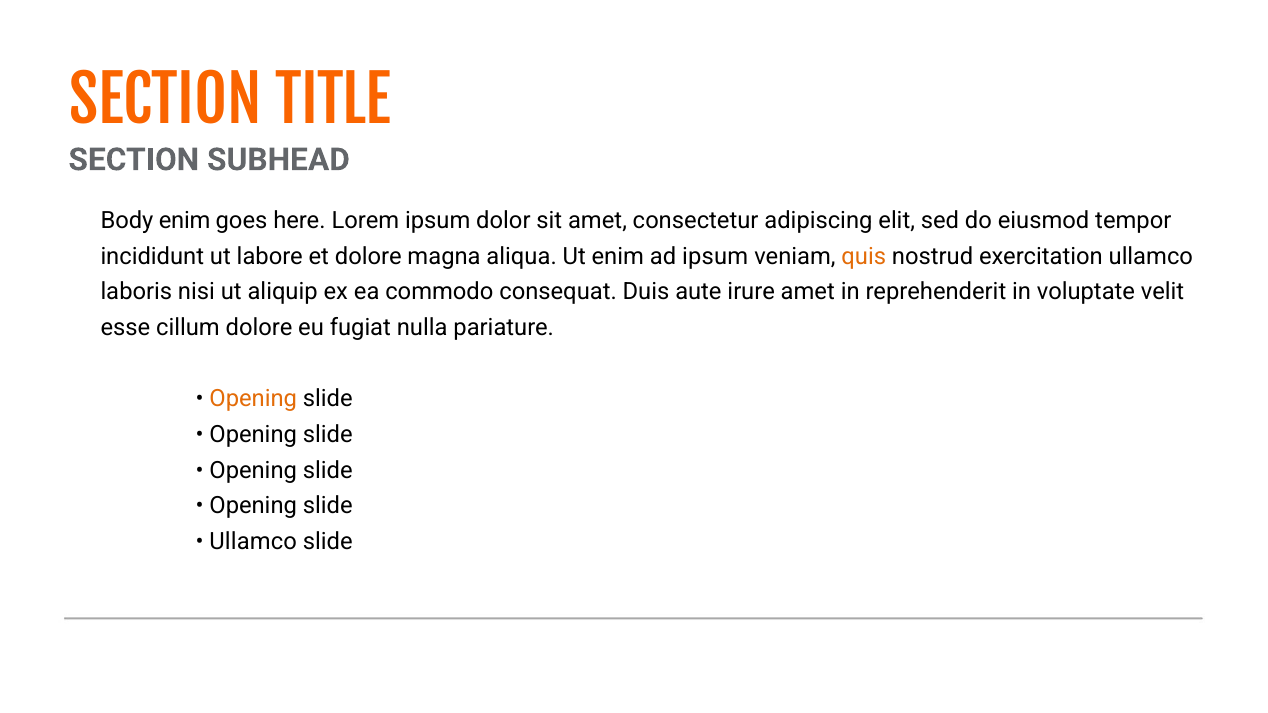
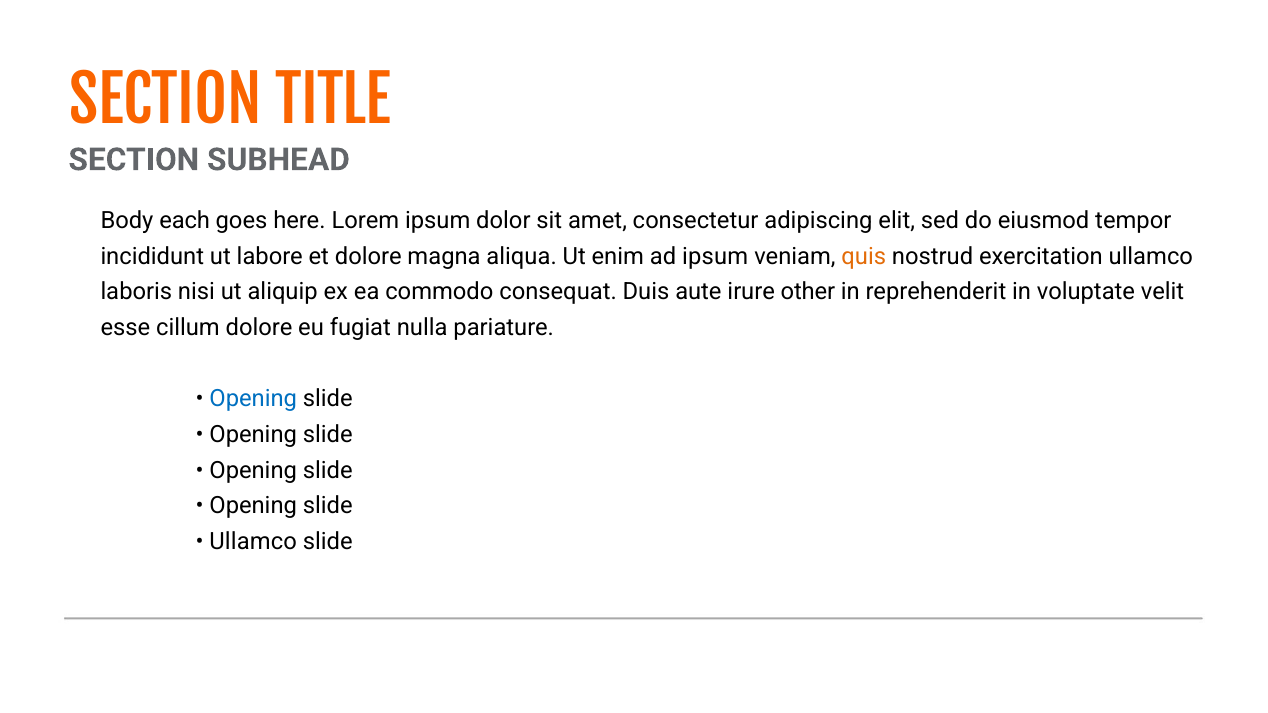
Body enim: enim -> each (185, 221)
irure amet: amet -> other (808, 292)
Opening colour: orange -> blue (253, 399)
